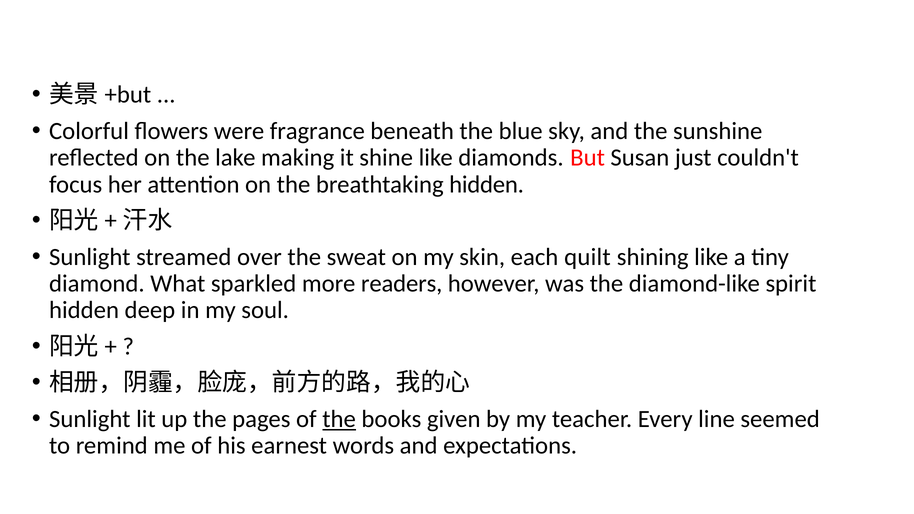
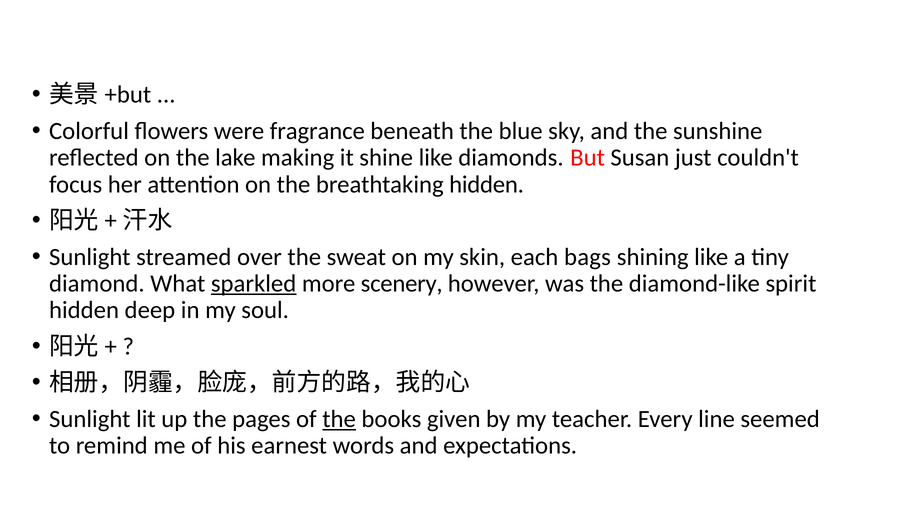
quilt: quilt -> bags (587, 257)
sparkled underline: none -> present (254, 284)
readers: readers -> scenery (402, 284)
